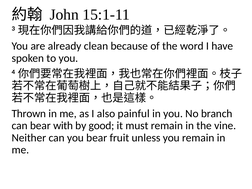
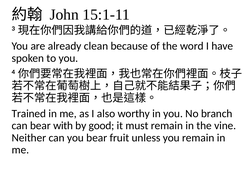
Thrown: Thrown -> Trained (29, 114)
painful: painful -> worthy (134, 114)
